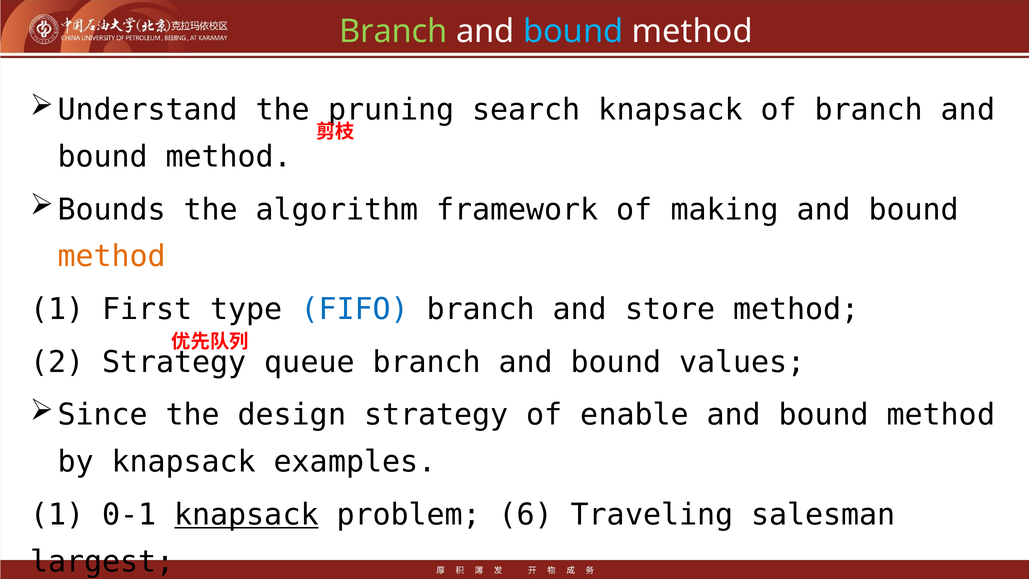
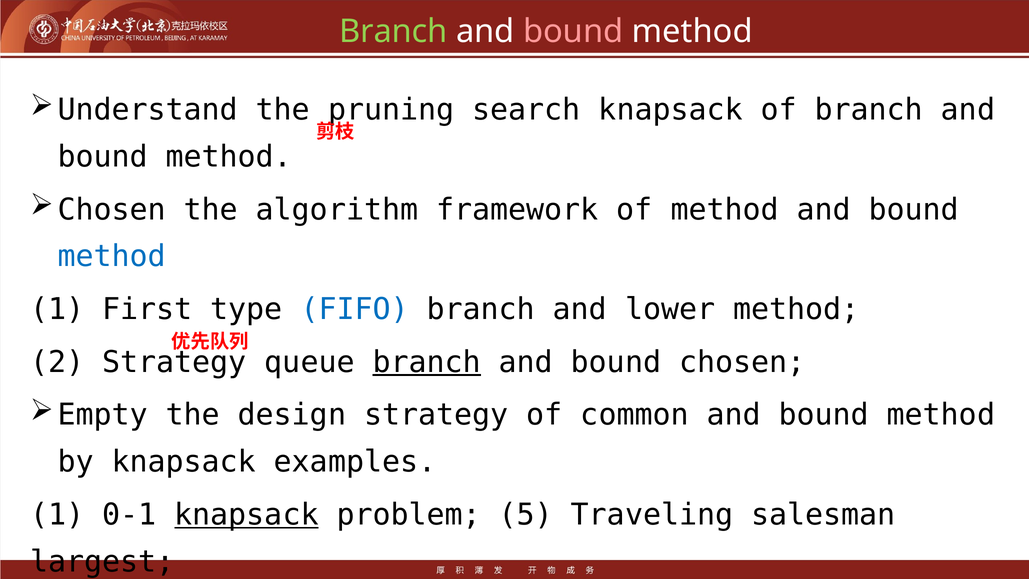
bound colour: light blue -> pink (573, 32)
Bounds: Bounds -> Chosen (112, 210)
of making: making -> method (725, 210)
method colour: orange -> blue (112, 256)
store: store -> lower (670, 309)
branch underline: none -> present (427, 362)
bound values: values -> chosen (742, 362)
Since: Since -> Empty (103, 415)
enable: enable -> common (635, 415)
6: 6 -> 5 (526, 515)
